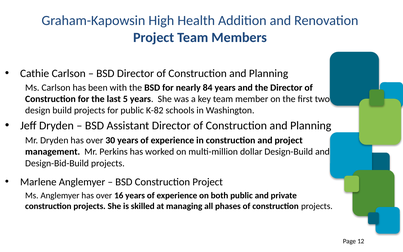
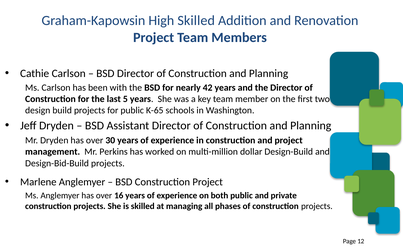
High Health: Health -> Skilled (196, 21)
84: 84 -> 42 (208, 88)
K-82: K-82 -> K-65 (155, 110)
